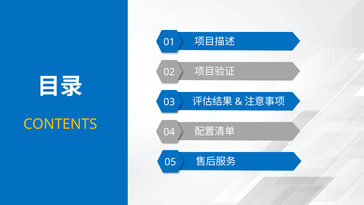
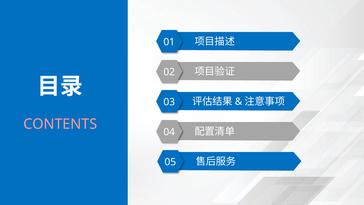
CONTENTS colour: yellow -> pink (60, 124)
